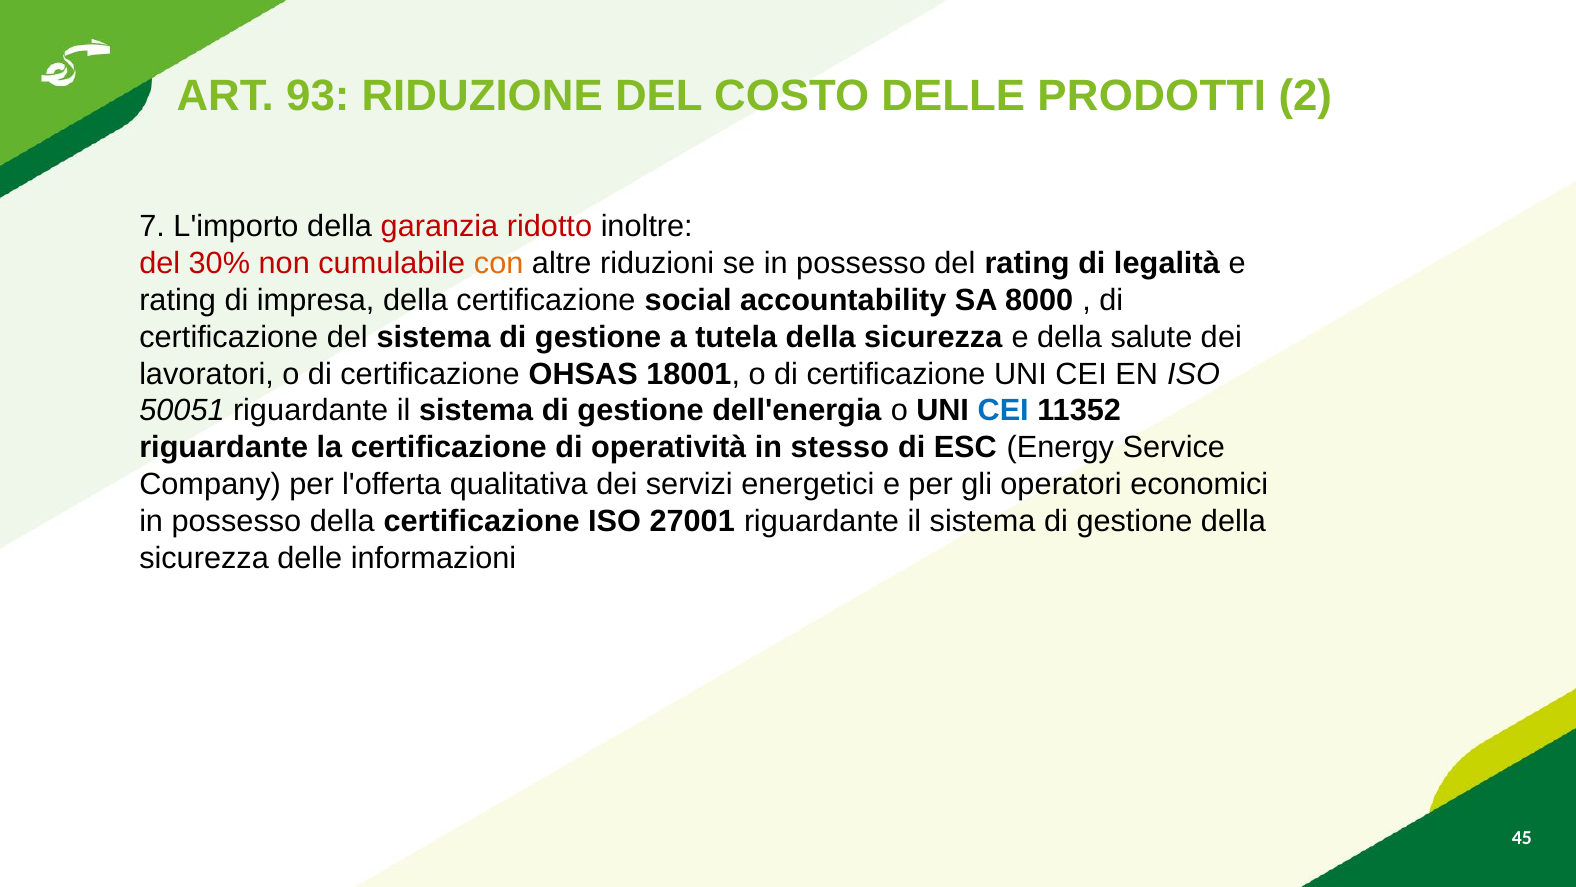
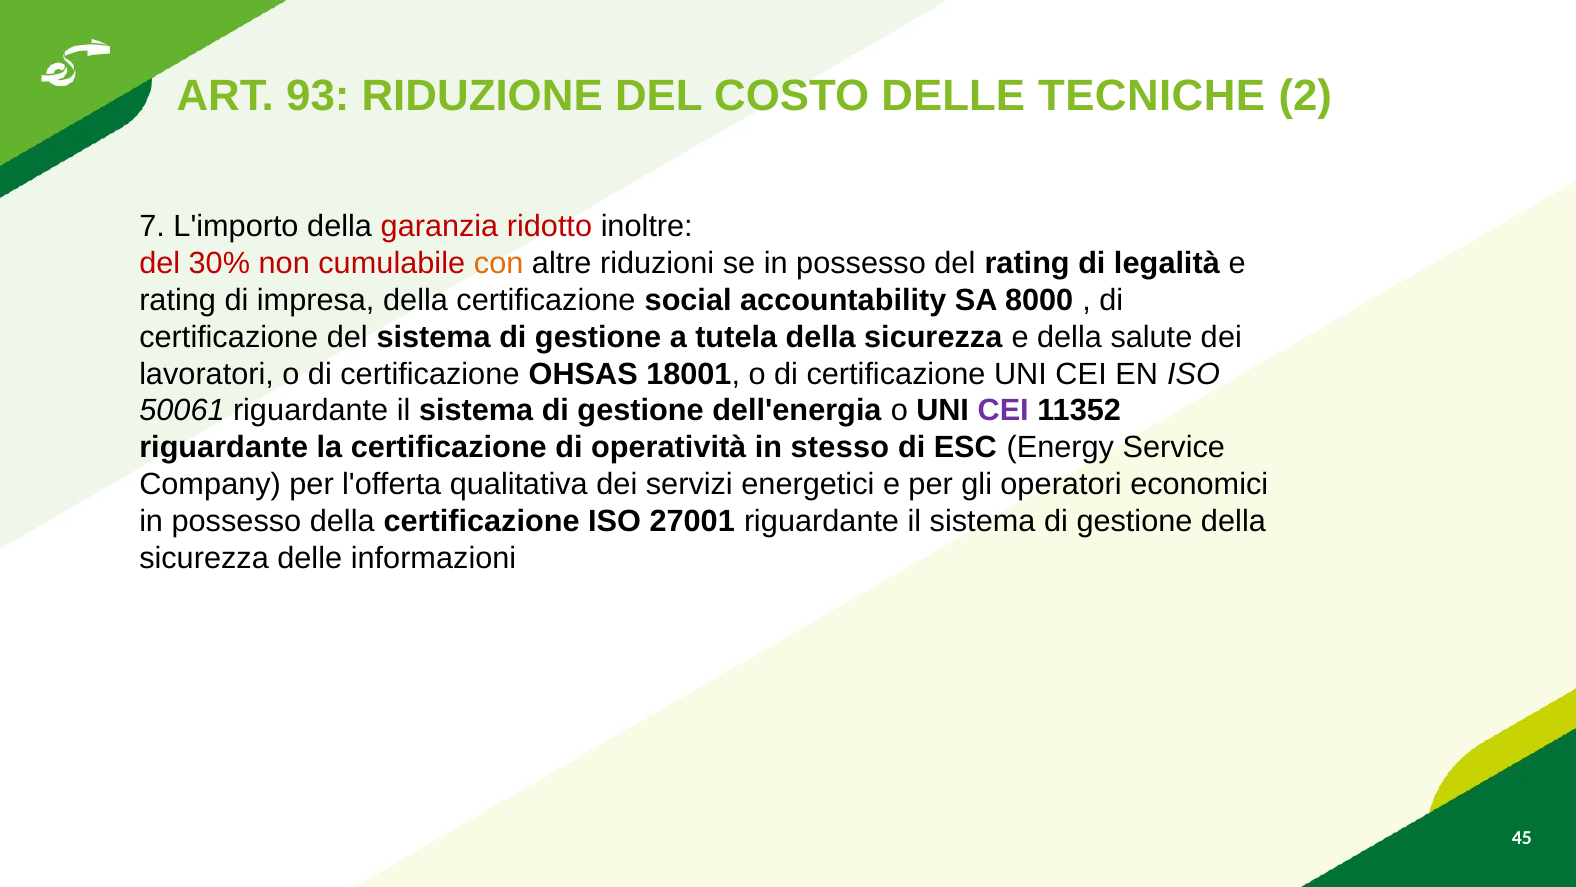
PRODOTTI: PRODOTTI -> TECNICHE (1152, 96)
50051: 50051 -> 50061 (182, 411)
CEI colour: blue -> purple (1003, 411)
